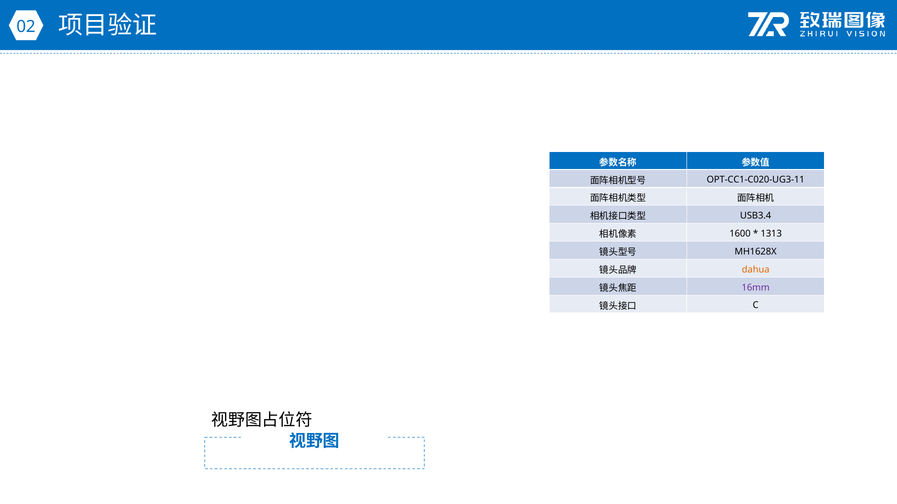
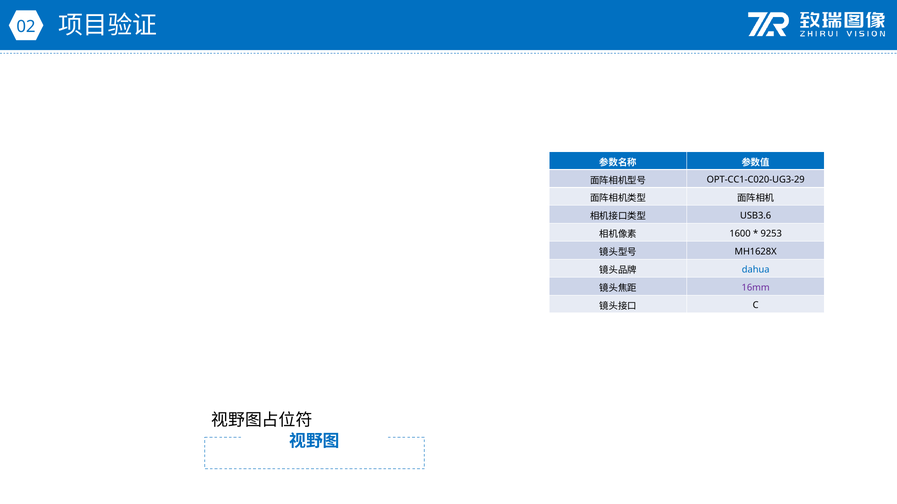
OPT-CC1-C020-UG3-11: OPT-CC1-C020-UG3-11 -> OPT-CC1-C020-UG3-29 (756, 180)
USB3.4: USB3.4 -> USB3.6 (756, 216)
1313: 1313 -> 9253 (771, 234)
dahua colour: orange -> blue (756, 270)
